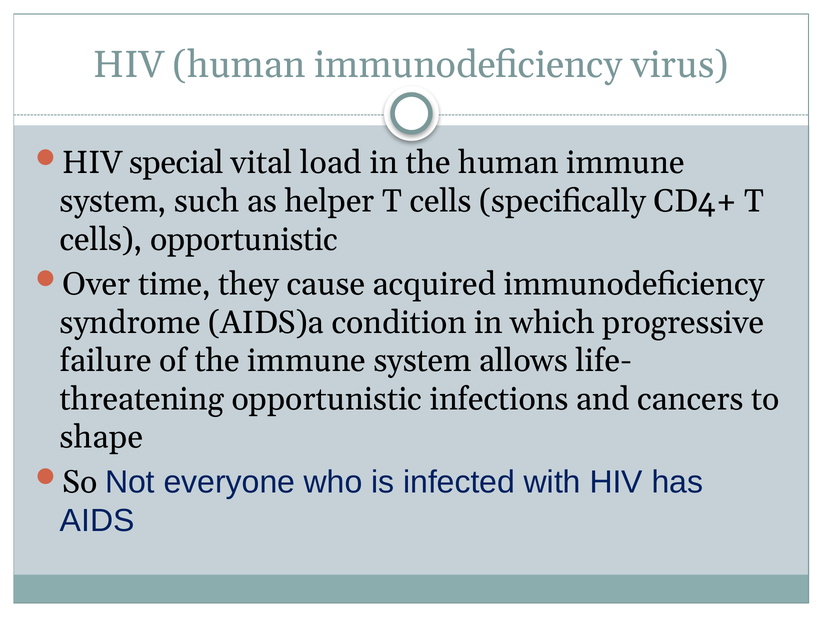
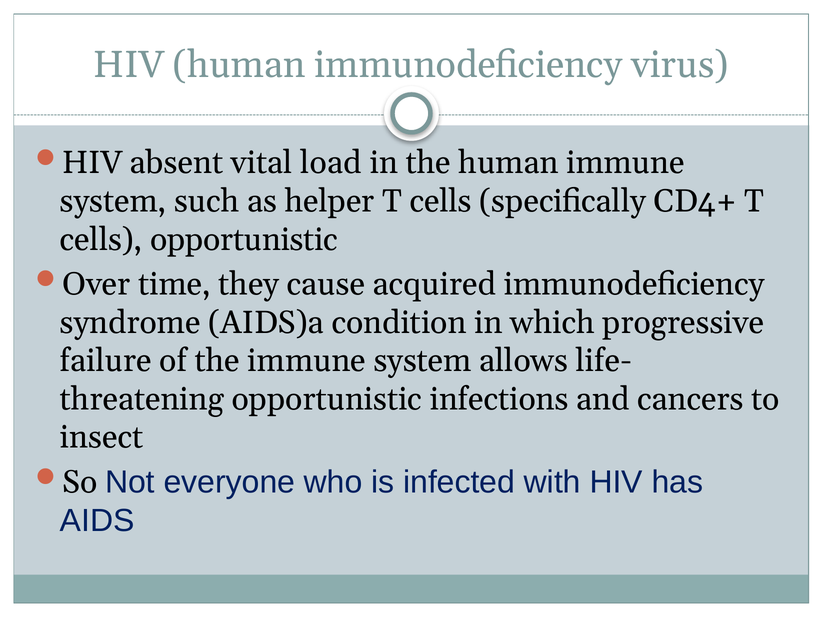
special: special -> absent (176, 163)
shape: shape -> insect (102, 438)
